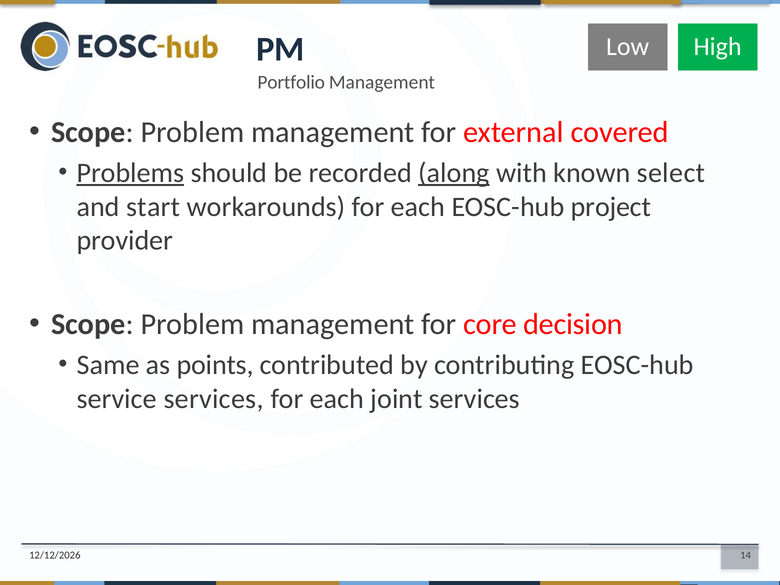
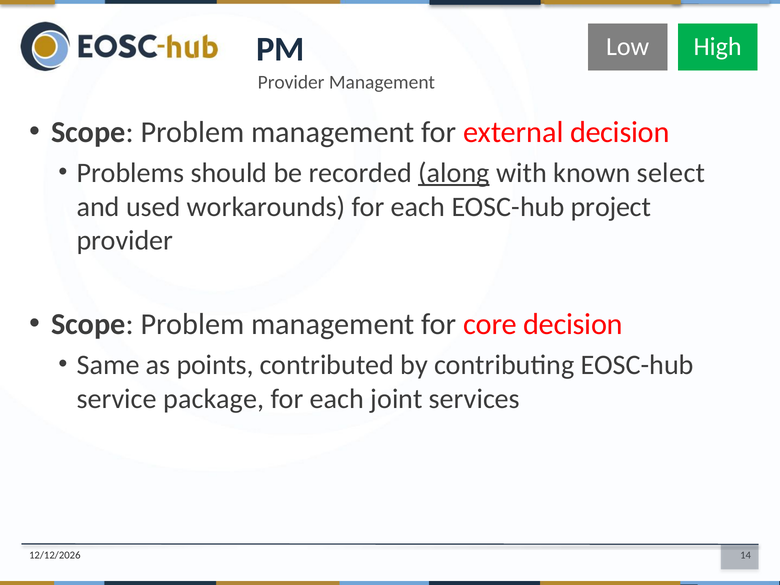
Portfolio: Portfolio -> Provider (291, 82)
external covered: covered -> decision (620, 132)
Problems underline: present -> none (130, 173)
start: start -> used (153, 207)
service services: services -> package (214, 399)
